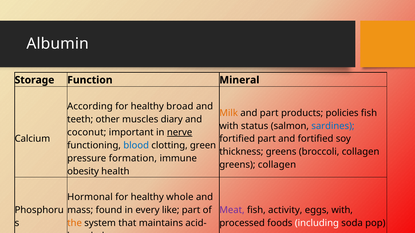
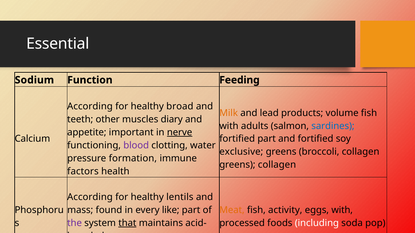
Albumin: Albumin -> Essential (58, 44)
Storage: Storage -> Sodium (34, 80)
Mineral: Mineral -> Feeding (239, 80)
and part: part -> lead (269, 113)
policies: policies -> volume (342, 113)
status: status -> adults (255, 126)
coconut: coconut -> appetite (87, 133)
blood colour: blue -> purple (136, 146)
green: green -> water (203, 146)
thickness: thickness -> exclusive (241, 152)
obesity: obesity -> factors (83, 172)
Hormonal: Hormonal -> According (90, 197)
whole: whole -> lentils (180, 197)
Meat colour: purple -> orange (232, 210)
the colour: orange -> purple (75, 223)
that underline: none -> present (127, 223)
